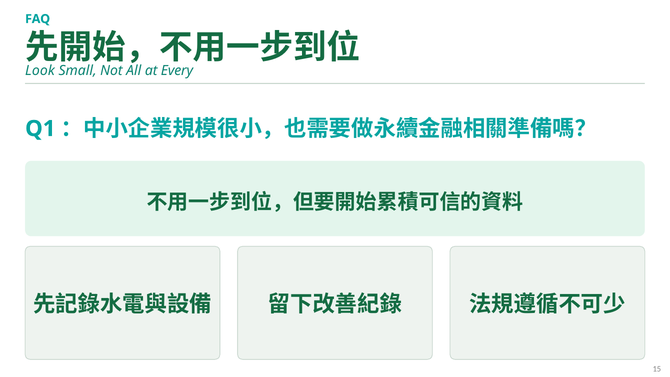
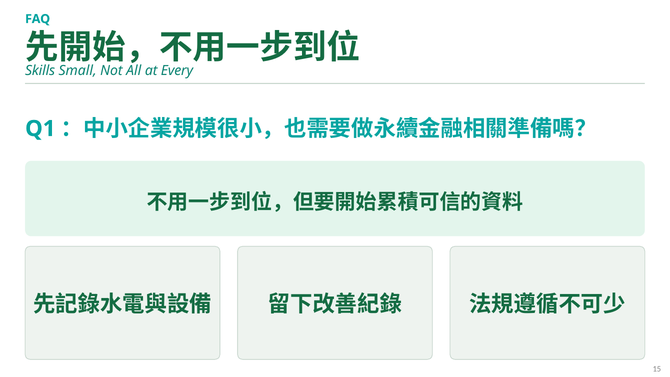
Look: Look -> Skills (40, 71)
